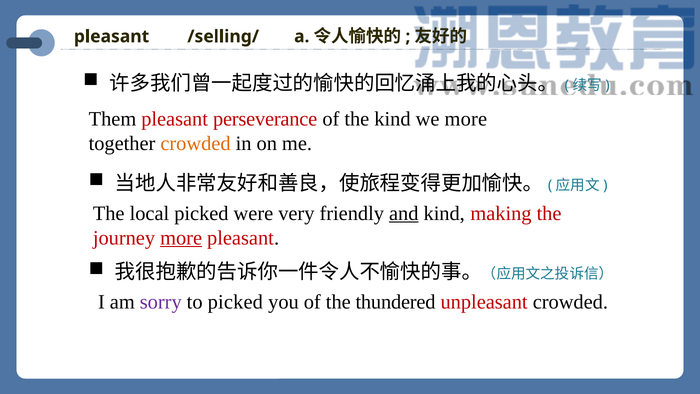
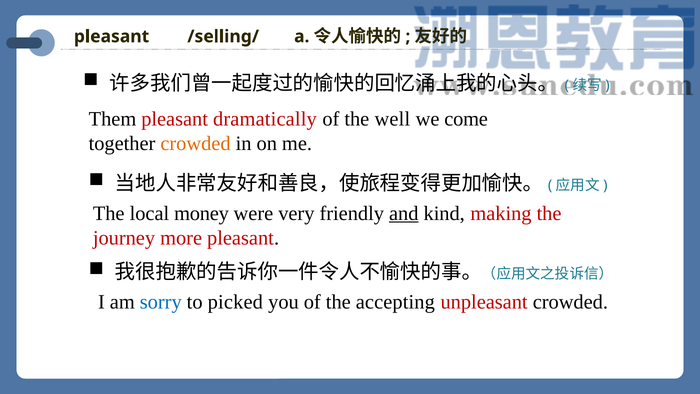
perseverance: perseverance -> dramatically (265, 119)
the kind: kind -> well (392, 119)
we more: more -> come (466, 119)
local picked: picked -> money (202, 213)
more underline: present -> none (181, 238)
sorry colour: purple -> blue (161, 302)
thundered: thundered -> accepting (395, 302)
